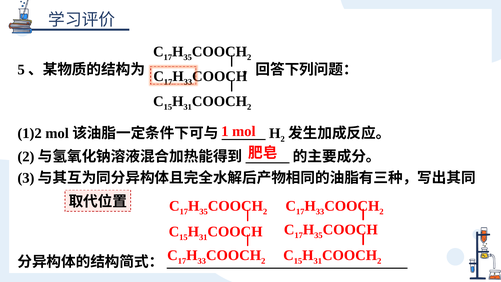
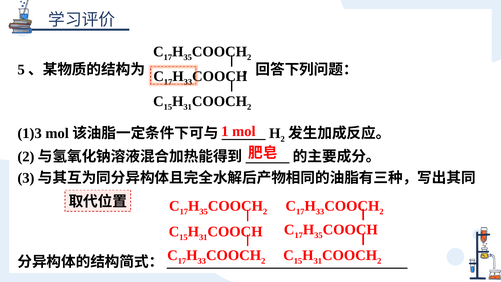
1)2: 1)2 -> 1)3 (30, 133)
